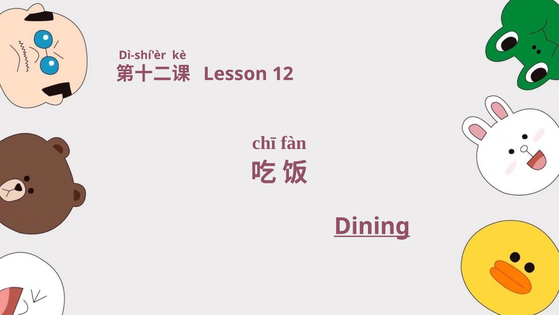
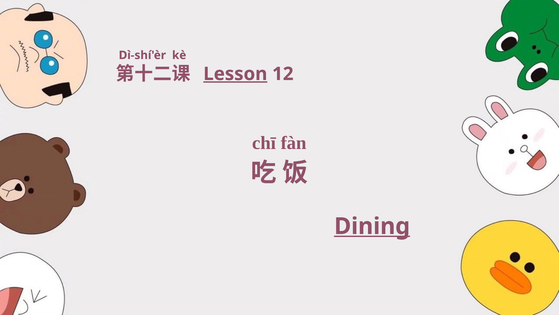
Lesson underline: none -> present (235, 74)
